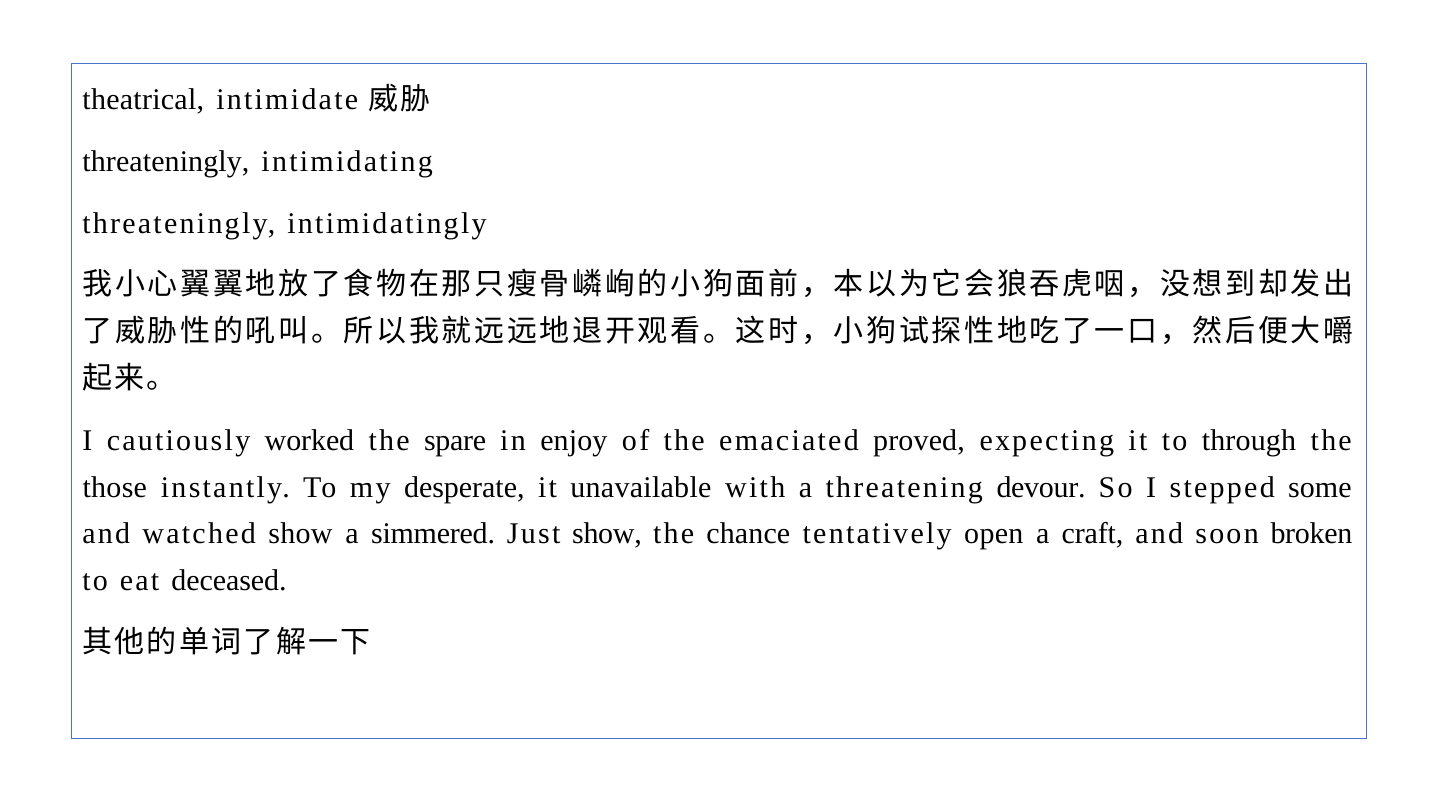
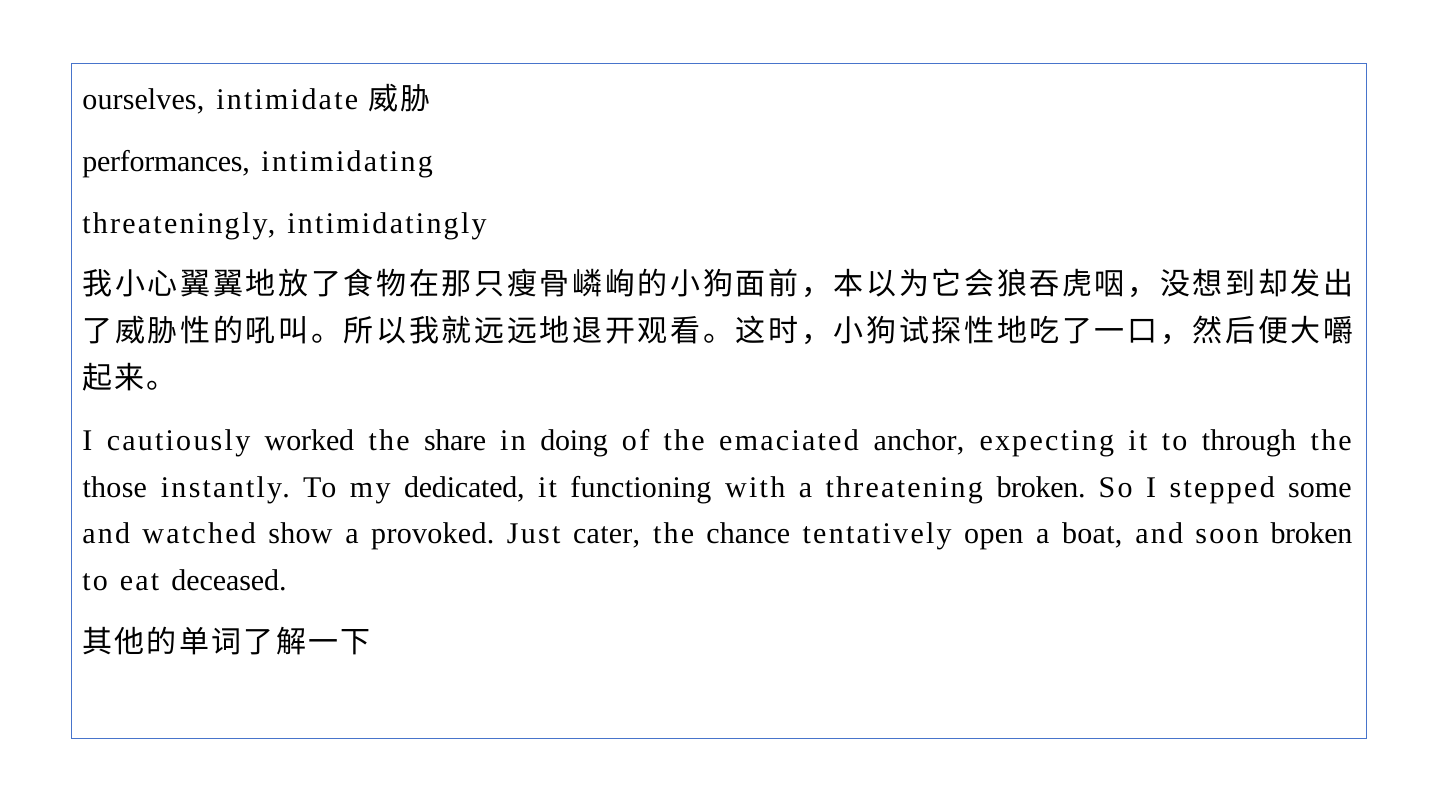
theatrical: theatrical -> ourselves (143, 99)
threateningly: threateningly -> performances (166, 161)
spare: spare -> share (455, 440)
enjoy: enjoy -> doing (574, 440)
proved: proved -> anchor (919, 440)
desperate: desperate -> dedicated (464, 487)
unavailable: unavailable -> functioning (641, 487)
threatening devour: devour -> broken (1041, 487)
simmered: simmered -> provoked (433, 534)
Just show: show -> cater (607, 534)
craft: craft -> boat (1092, 534)
